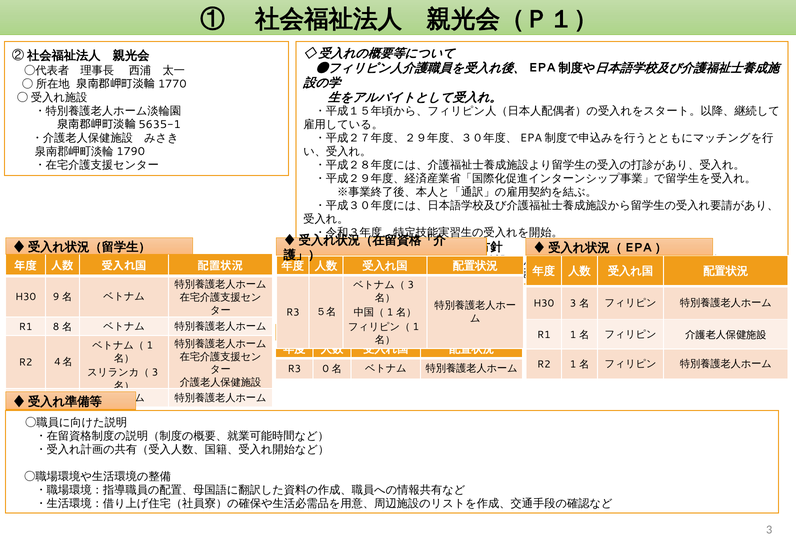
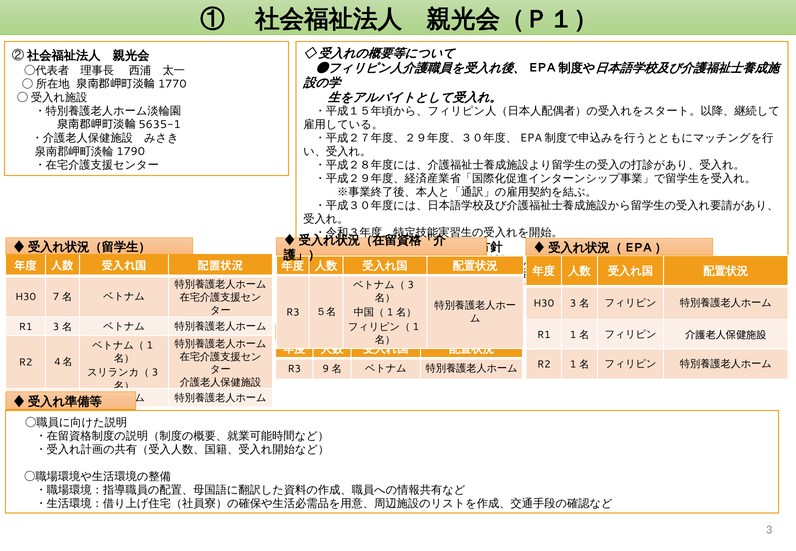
9: 9 -> 7 (56, 297)
R1 8: 8 -> 3 (56, 327)
0: 0 -> 9 (326, 369)
